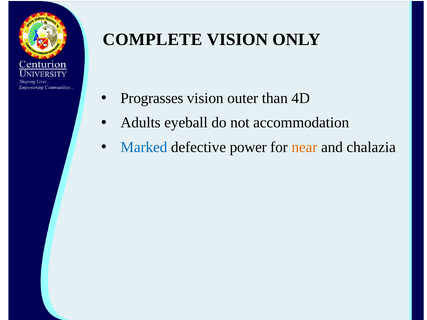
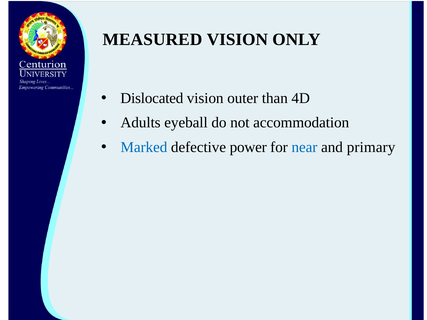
COMPLETE: COMPLETE -> MEASURED (152, 39)
Prograsses: Prograsses -> Dislocated (152, 98)
near colour: orange -> blue (304, 147)
chalazia: chalazia -> primary (371, 147)
